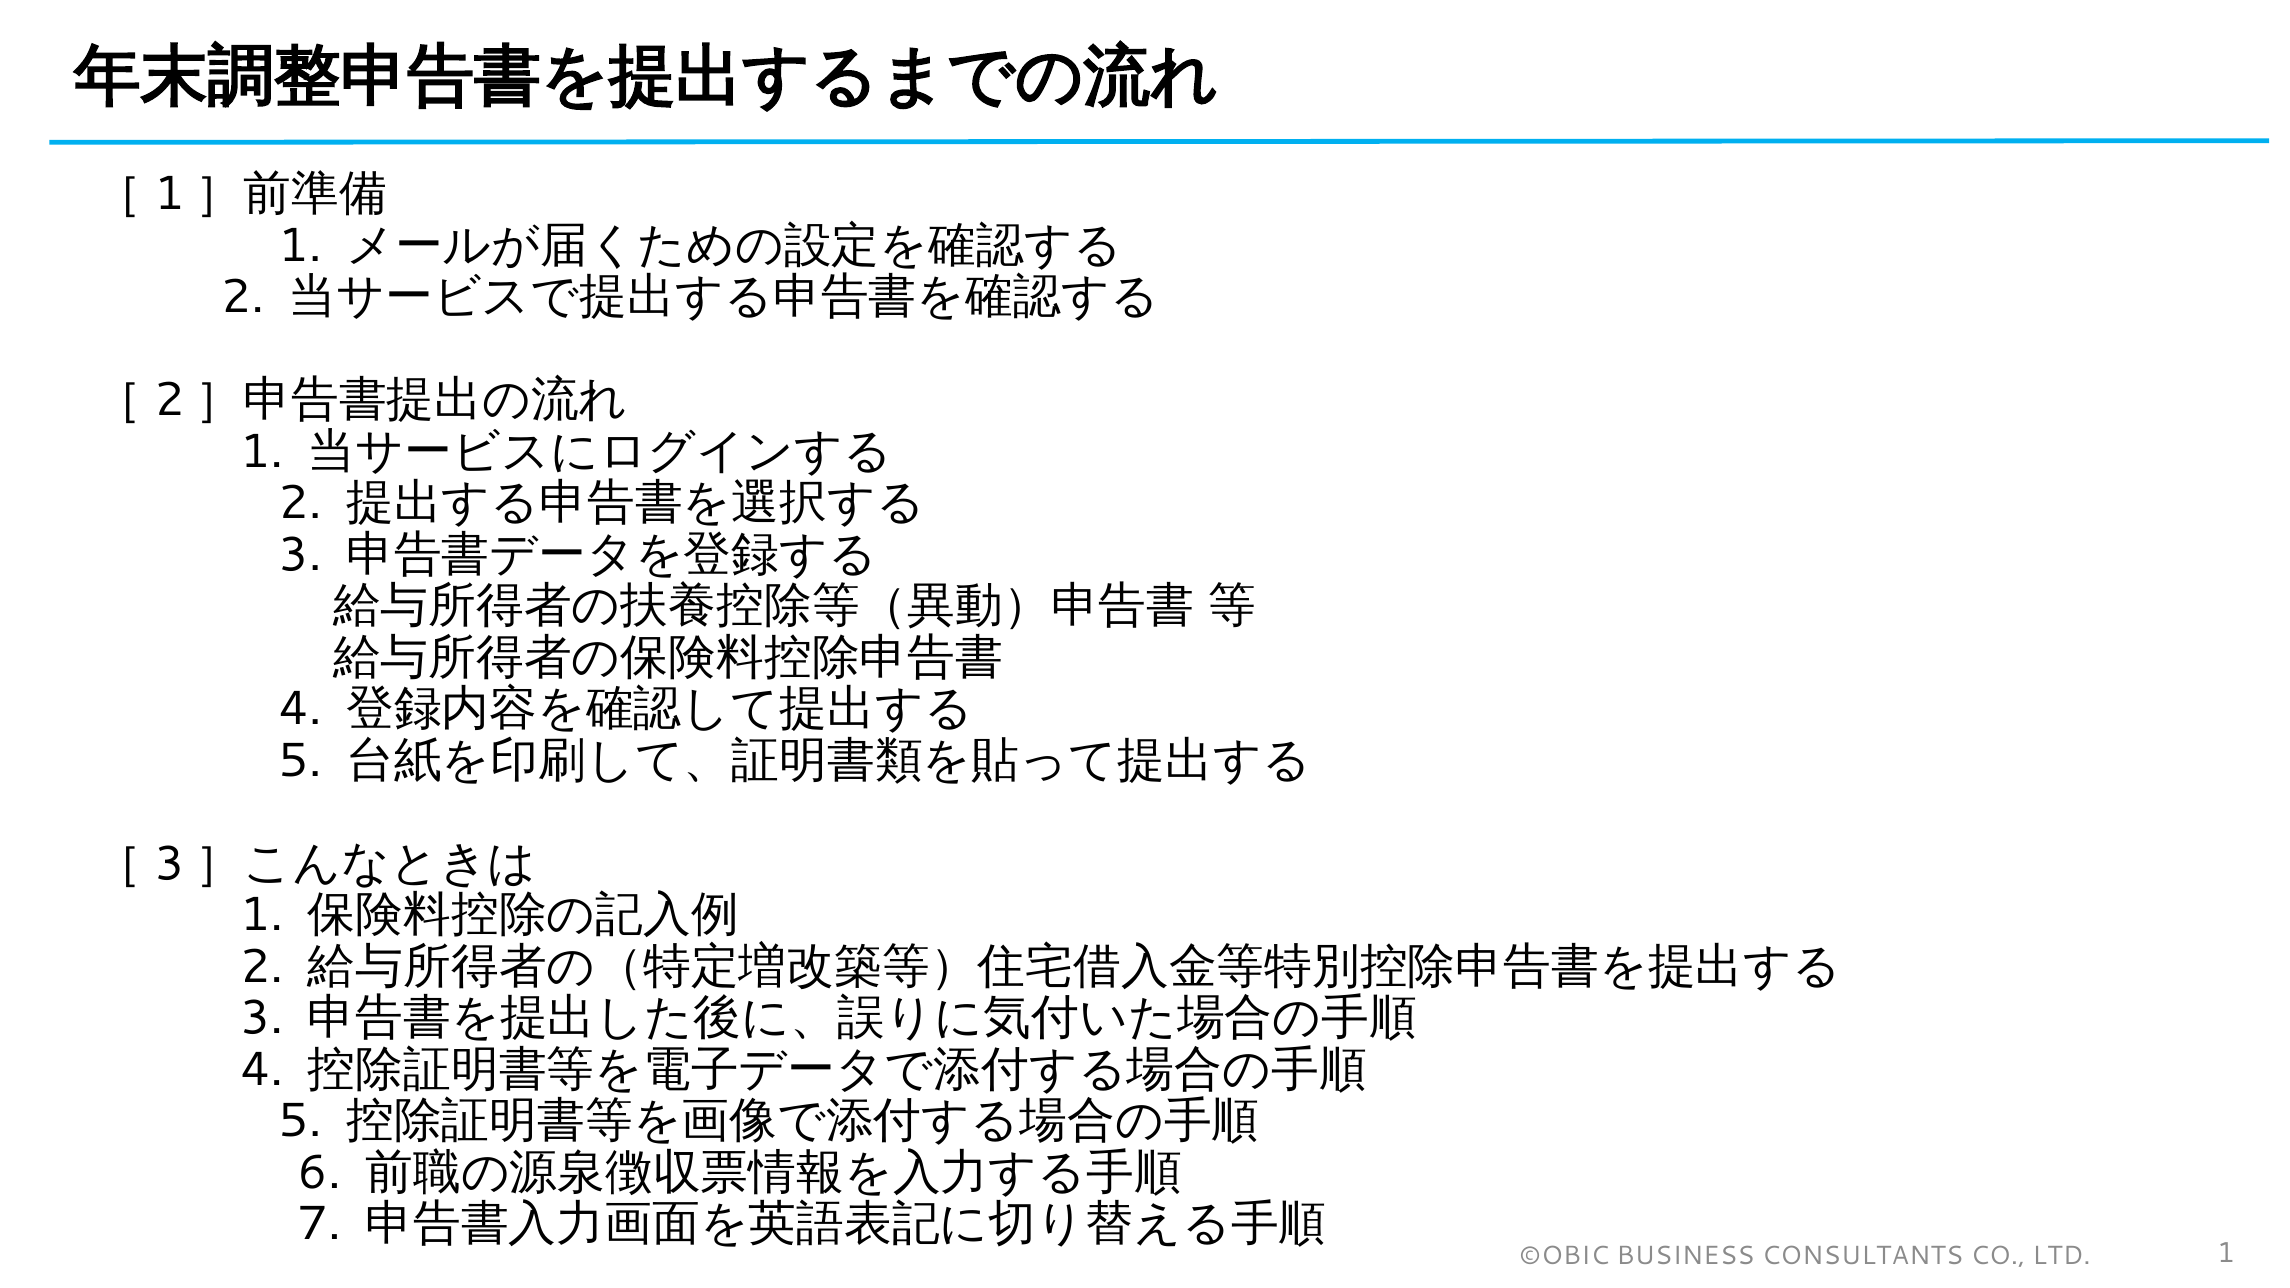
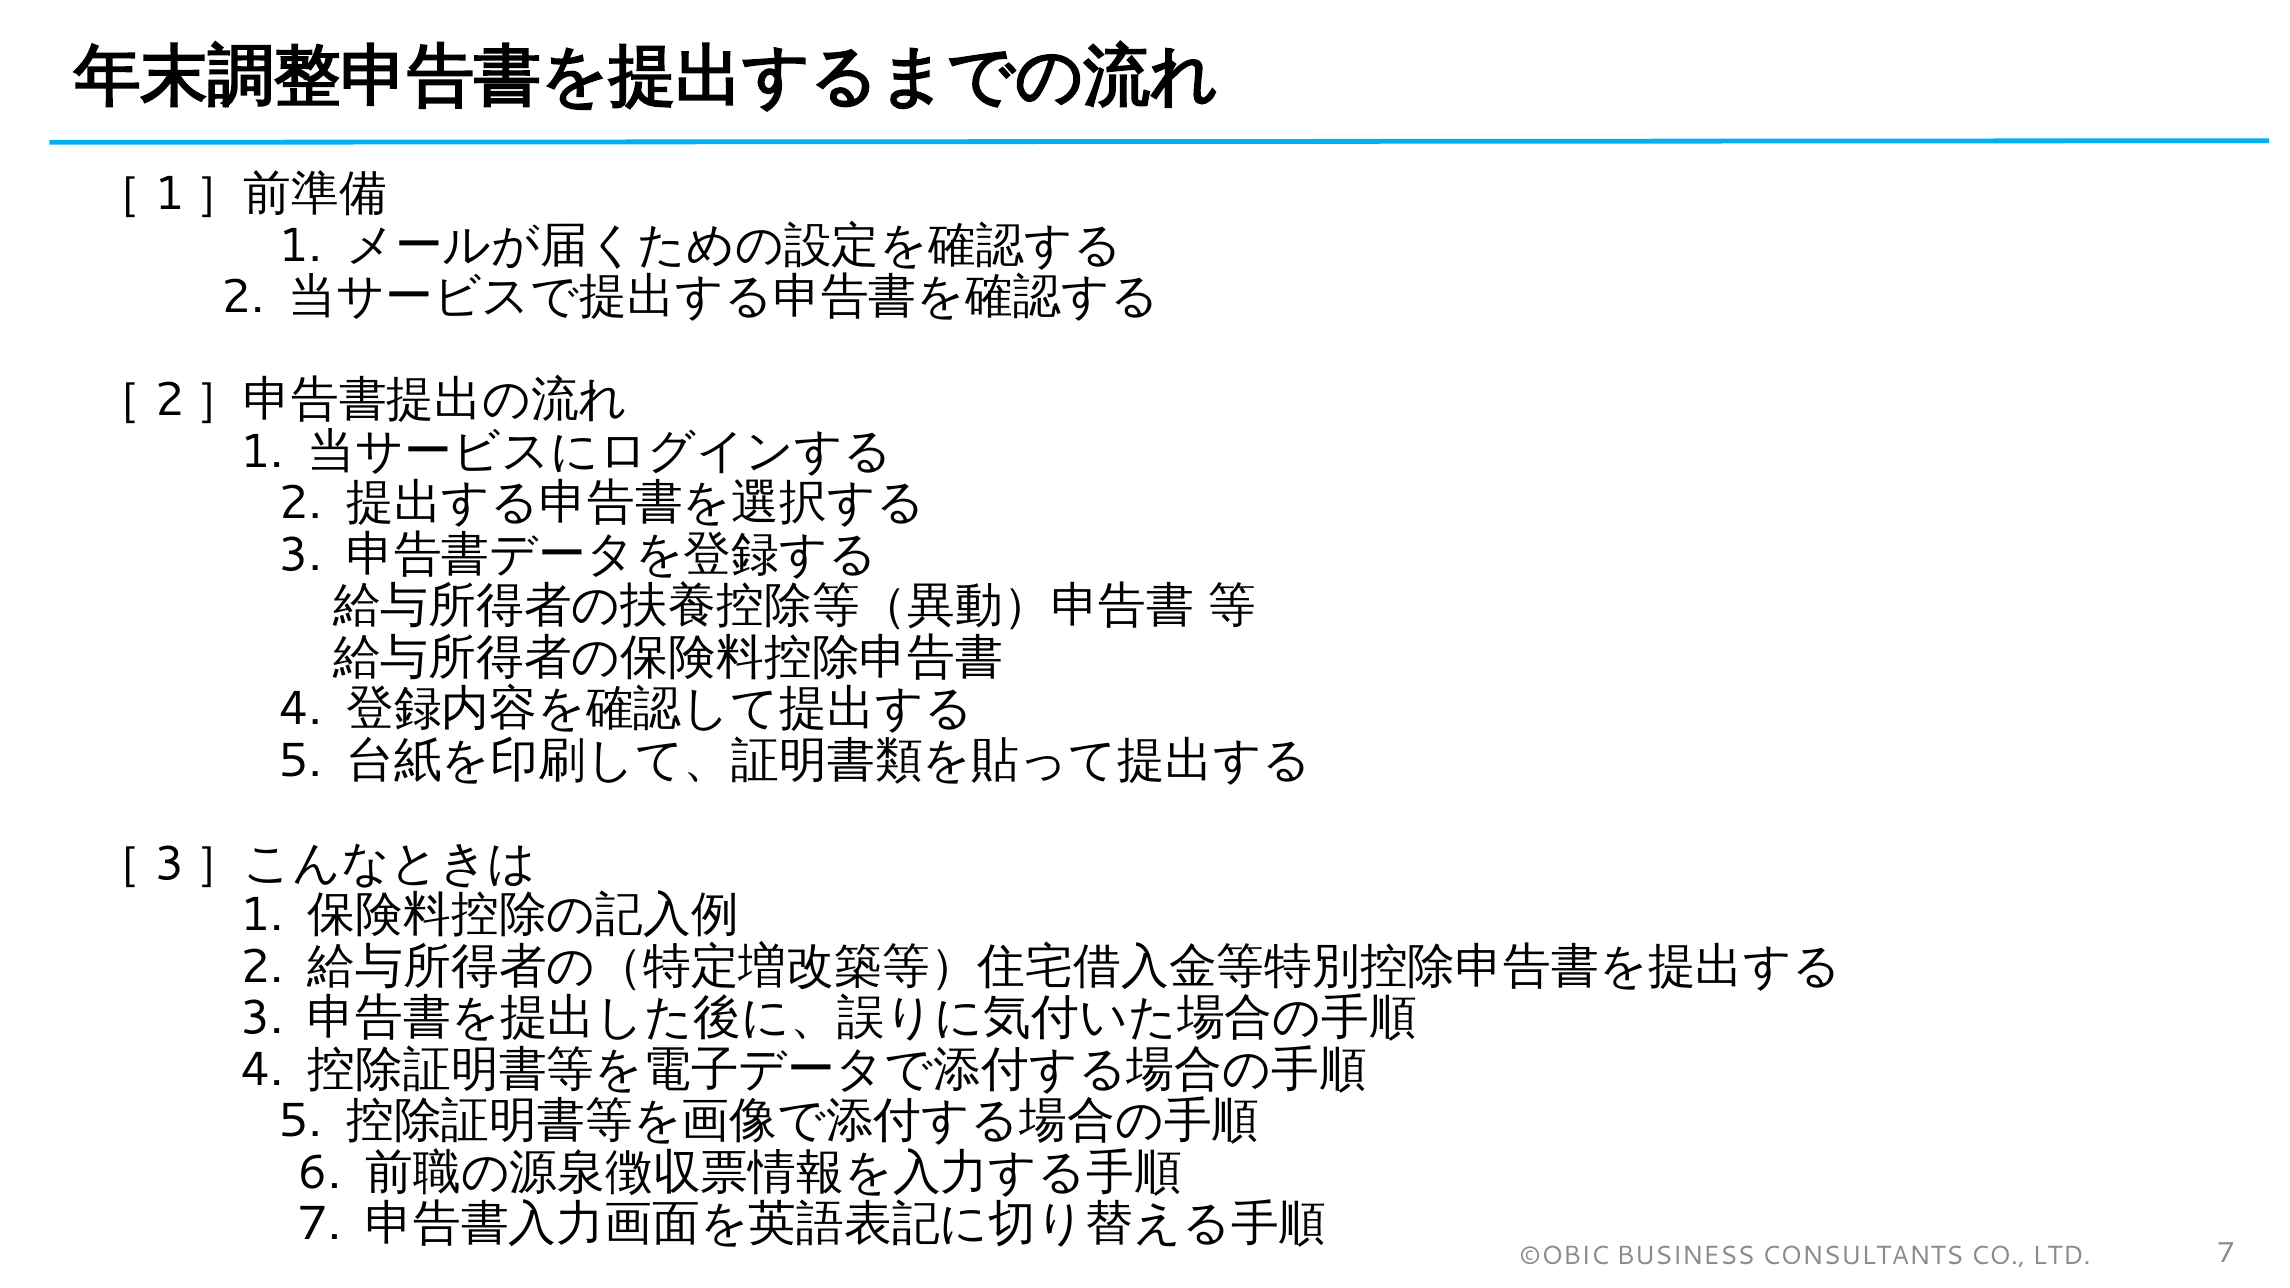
LTD 1: 1 -> 7 (2226, 1253)
